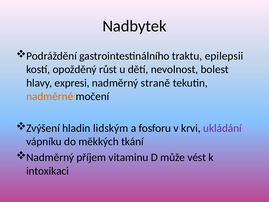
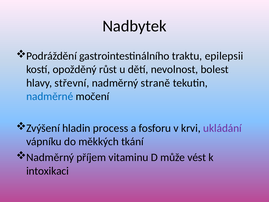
expresi: expresi -> střevní (72, 83)
nadměrné colour: orange -> blue (50, 96)
lidským: lidským -> process (111, 128)
